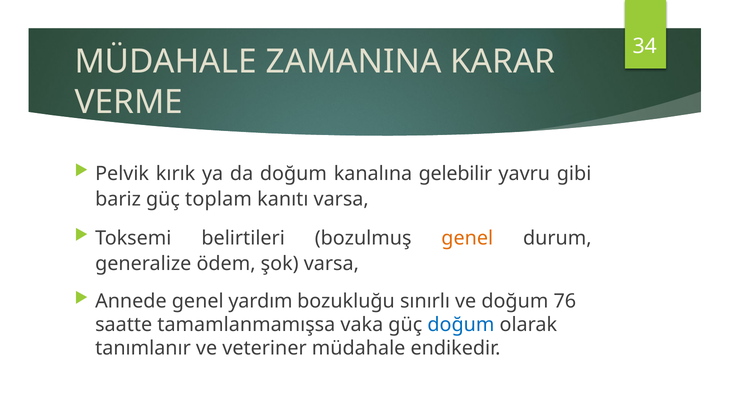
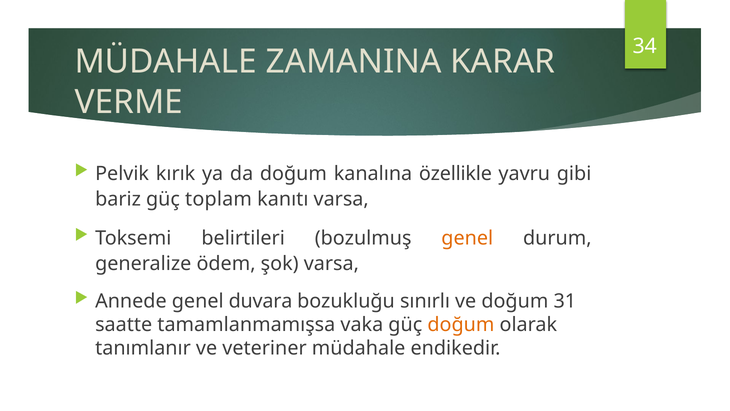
gelebilir: gelebilir -> özellikle (455, 174)
yardım: yardım -> duvara (261, 301)
76: 76 -> 31 (565, 301)
doğum colour: blue -> orange (461, 324)
